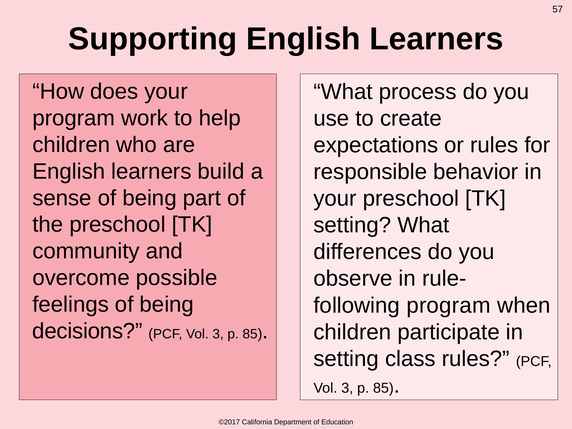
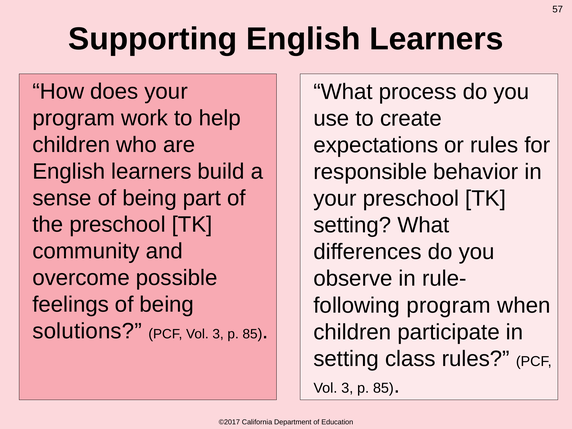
decisions: decisions -> solutions (87, 331)
